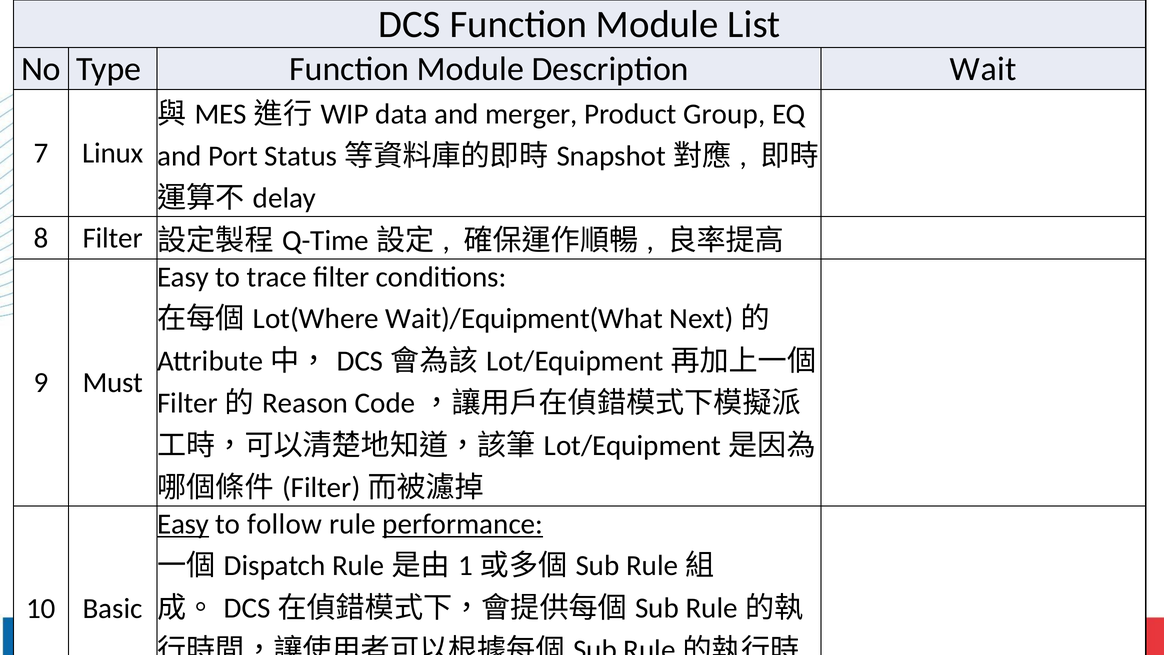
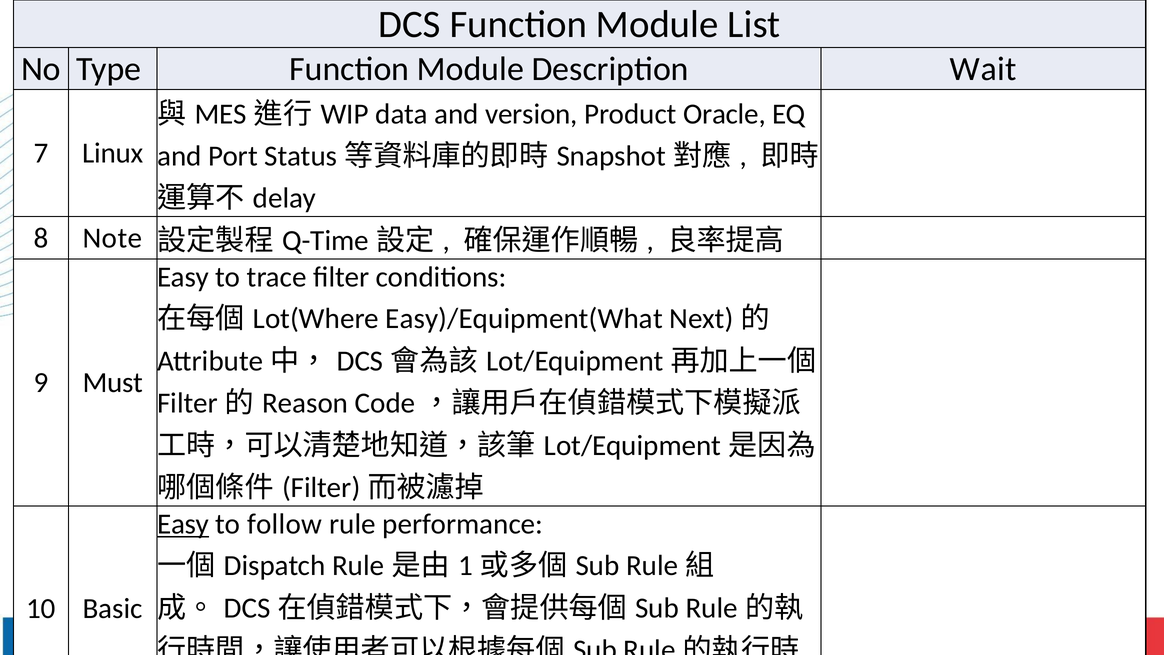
merger: merger -> version (531, 114)
Group: Group -> Oracle (725, 114)
8 Filter: Filter -> Note (112, 238)
Wait)/Equipment(What: Wait)/Equipment(What -> Easy)/Equipment(What (524, 319)
performance underline: present -> none (463, 524)
